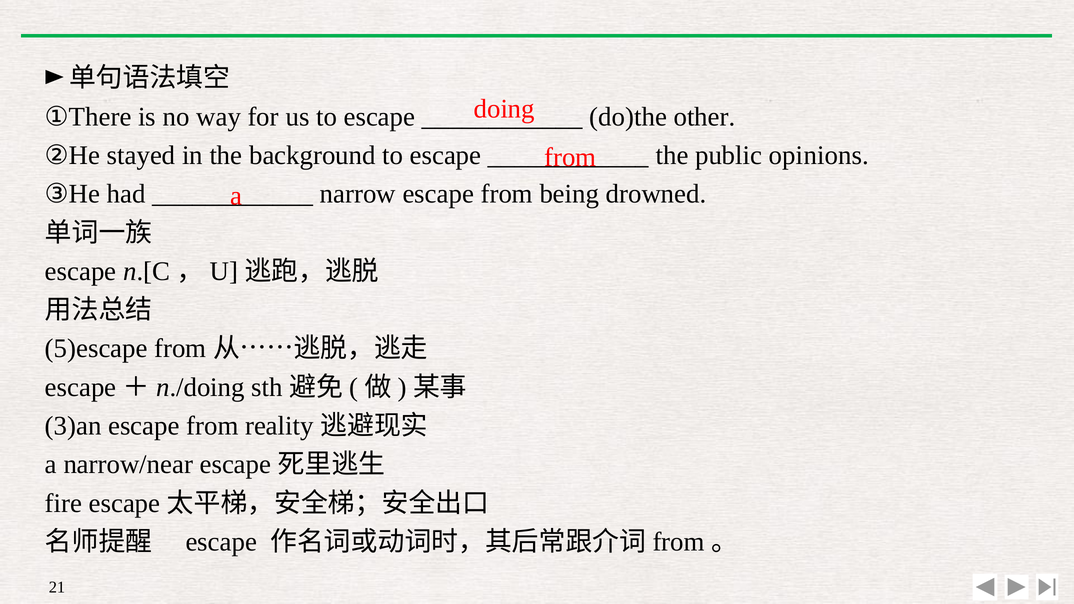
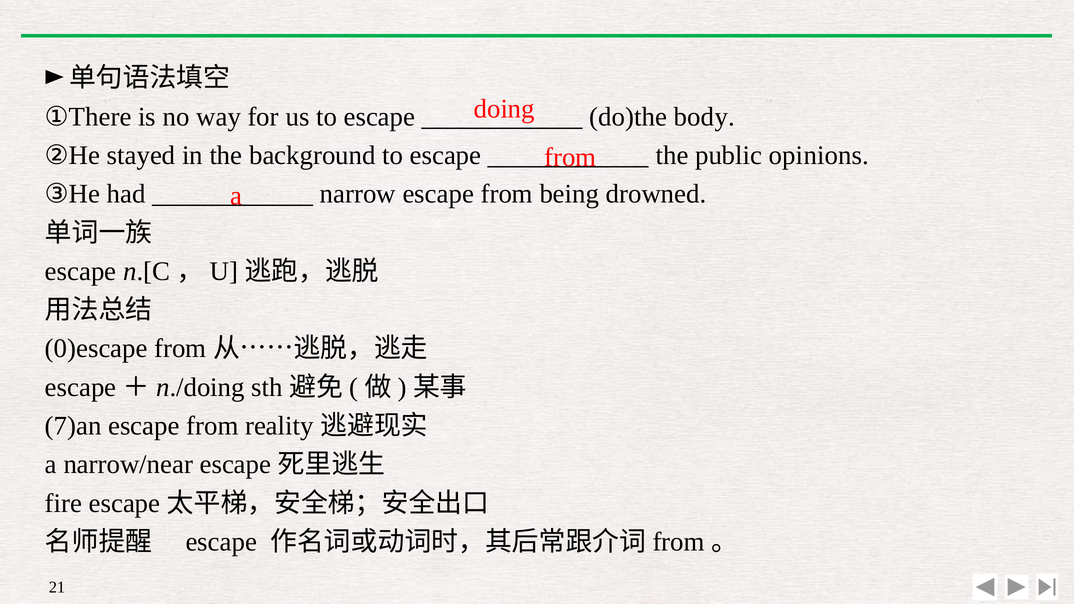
other: other -> body (704, 117)
5)escape: 5)escape -> 0)escape (96, 349)
3)an: 3)an -> 7)an (73, 426)
